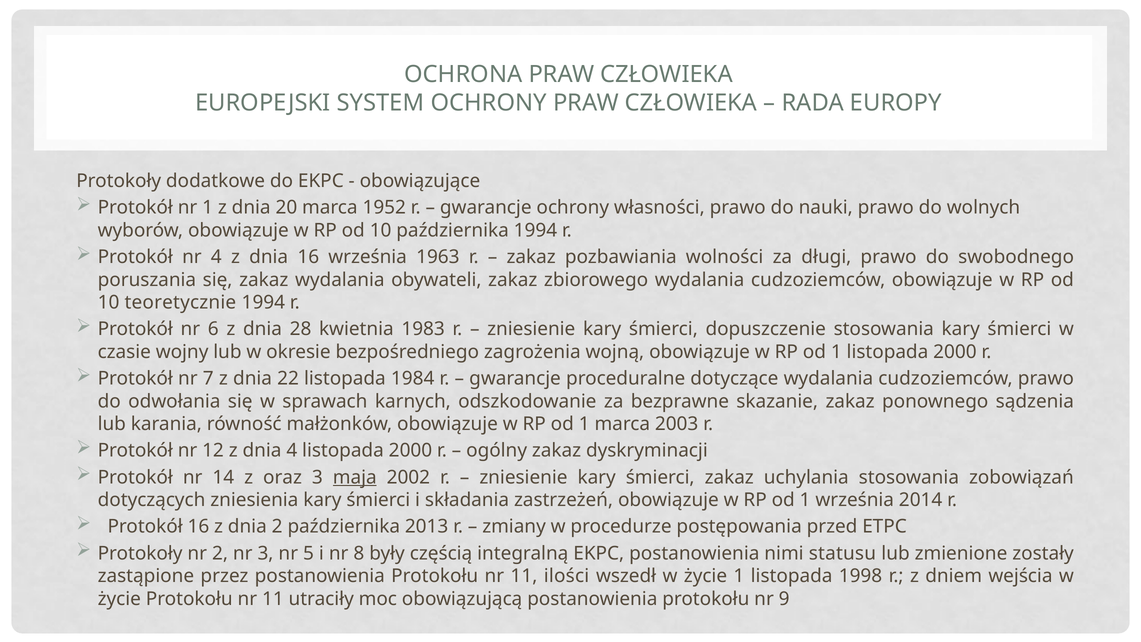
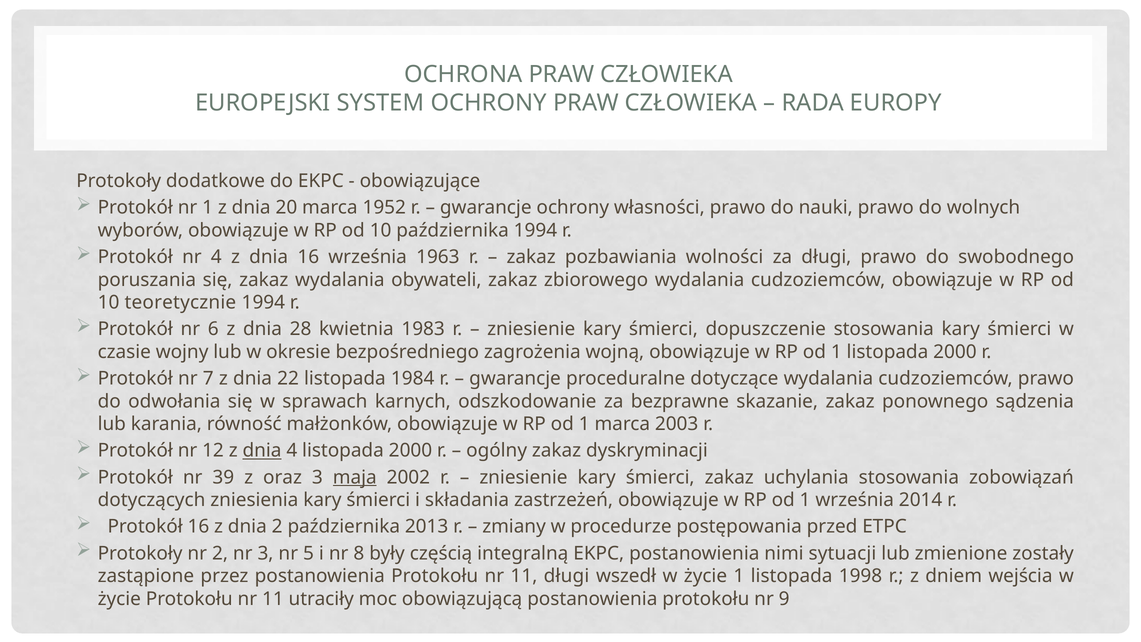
dnia underline: none -> present (262, 451)
14: 14 -> 39 (223, 477)
statusu: statusu -> sytuacji (842, 553)
11 ilości: ilości -> długi (567, 576)
